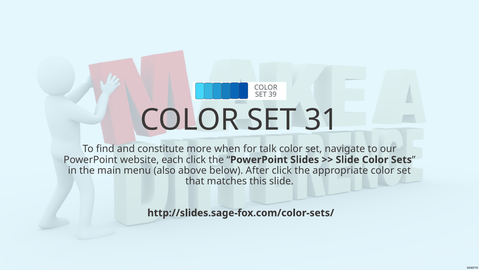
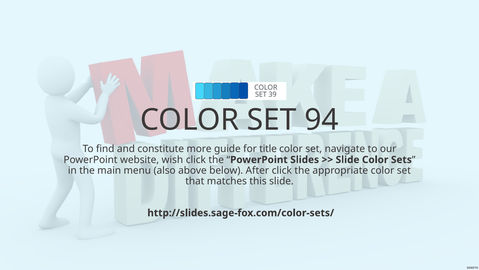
31: 31 -> 94 (322, 120)
when: when -> guide (227, 149)
talk: talk -> title (268, 149)
each: each -> wish (172, 159)
